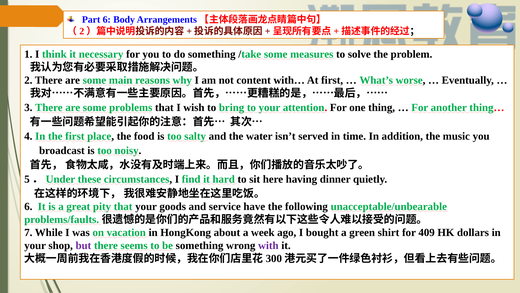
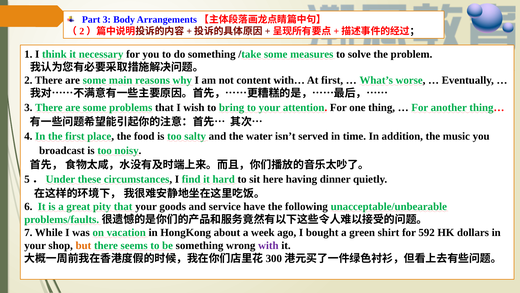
Part 6: 6 -> 3 (107, 20)
409: 409 -> 592 (427, 232)
but colour: purple -> orange (83, 245)
